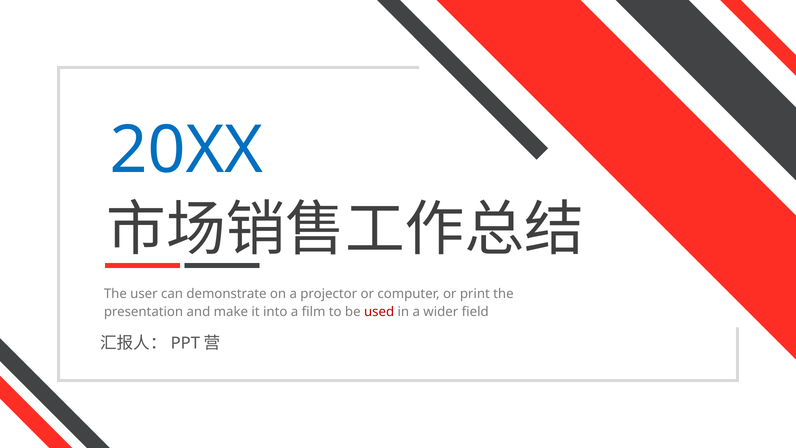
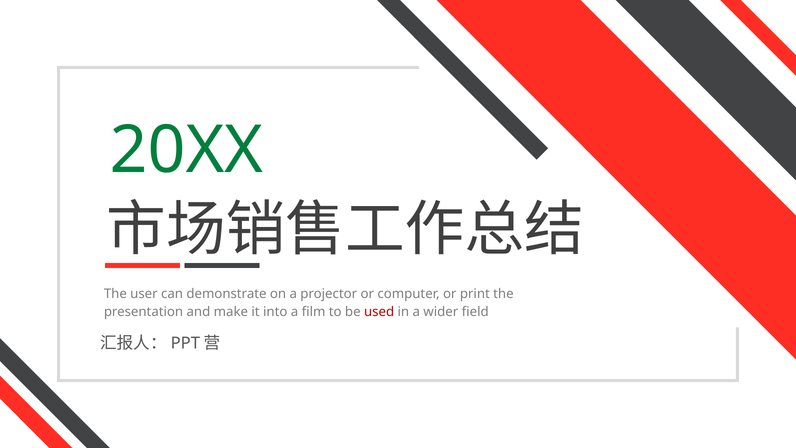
20XX colour: blue -> green (186, 150)
